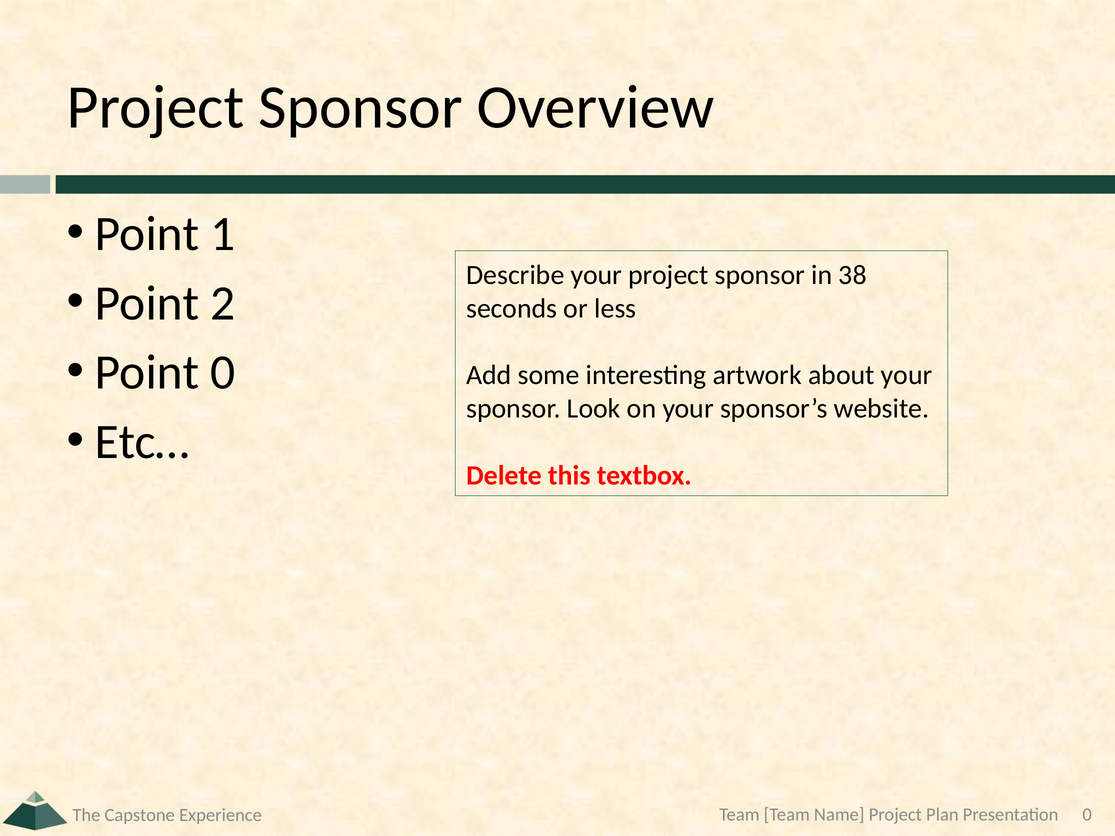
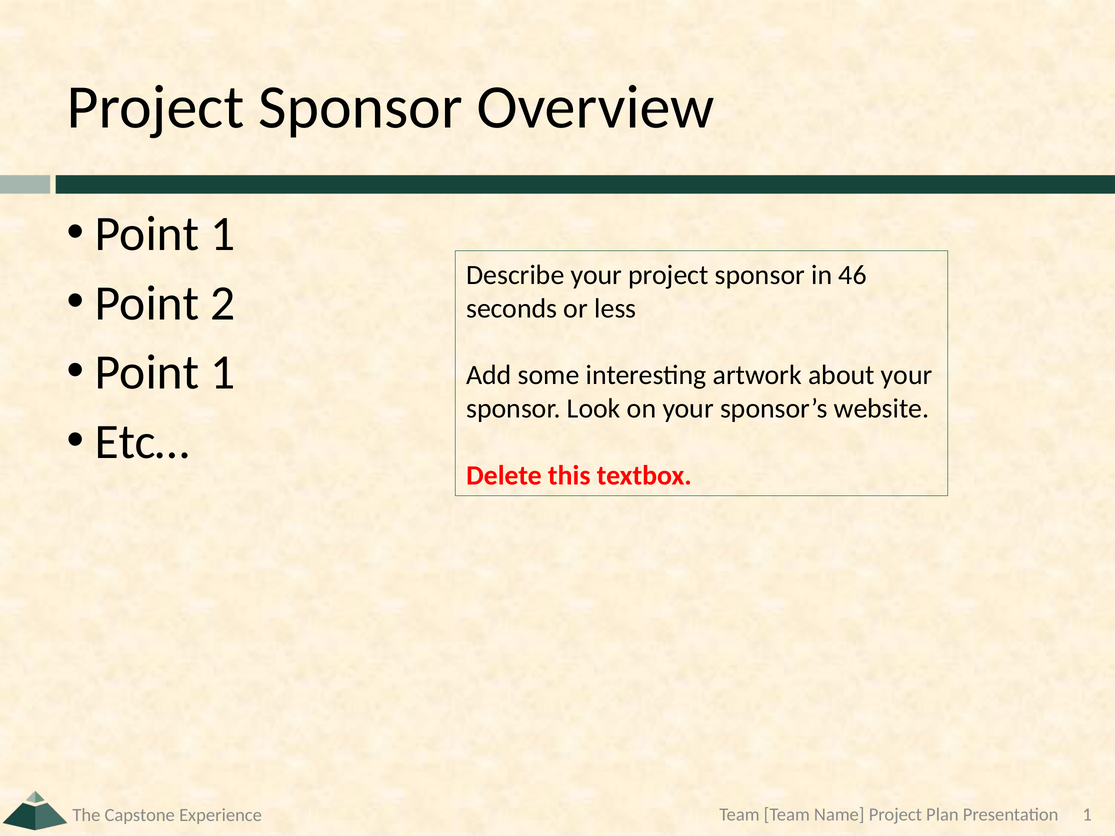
38: 38 -> 46 (853, 275)
0: 0 -> 1 (223, 373)
Presentation 0: 0 -> 1 (1087, 815)
